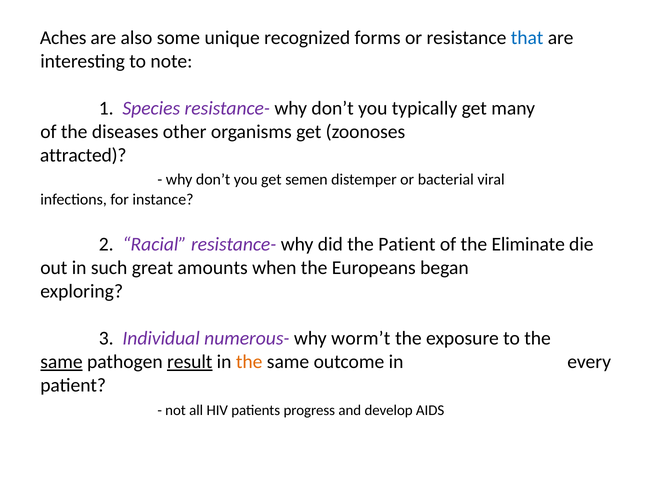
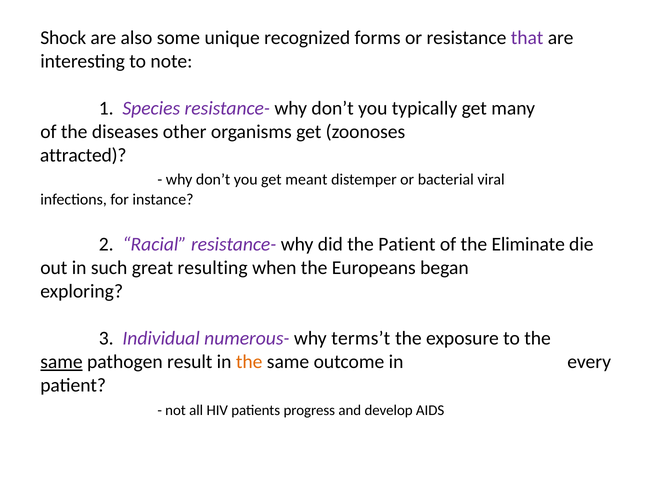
Aches: Aches -> Shock (63, 38)
that colour: blue -> purple (527, 38)
semen: semen -> meant (306, 180)
amounts: amounts -> resulting (213, 268)
worm’t: worm’t -> terms’t (361, 339)
result underline: present -> none (190, 362)
